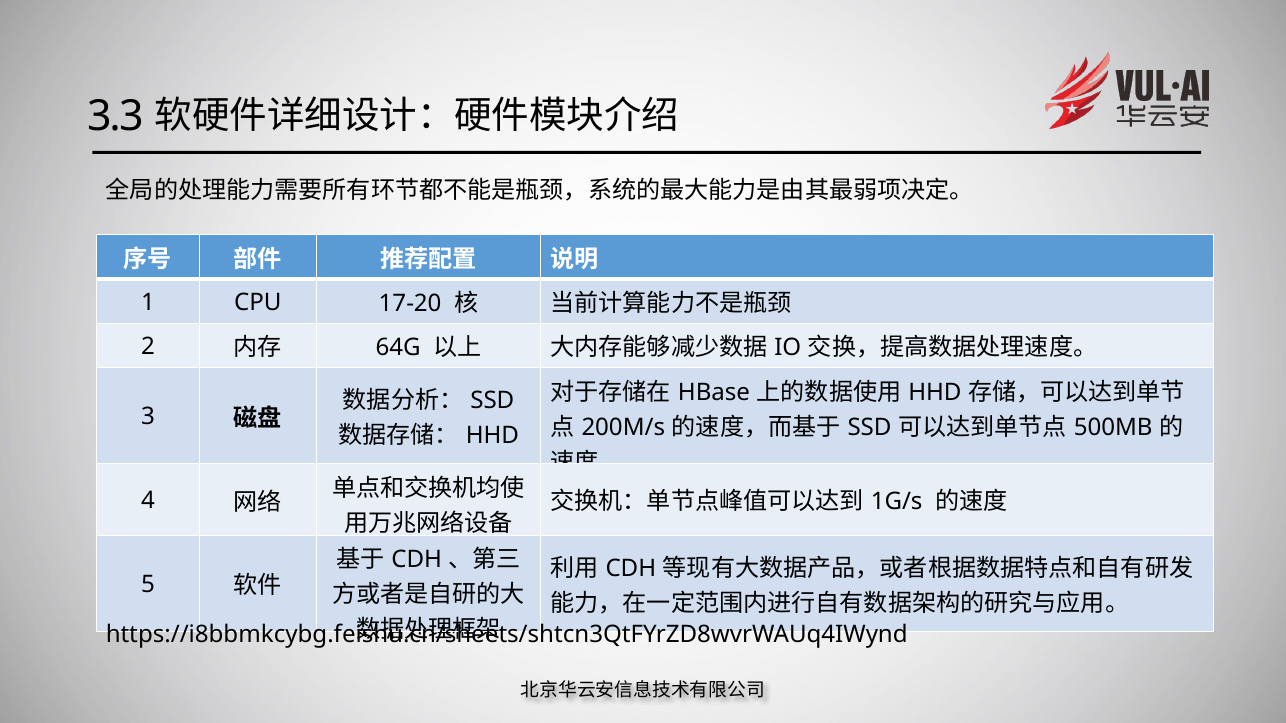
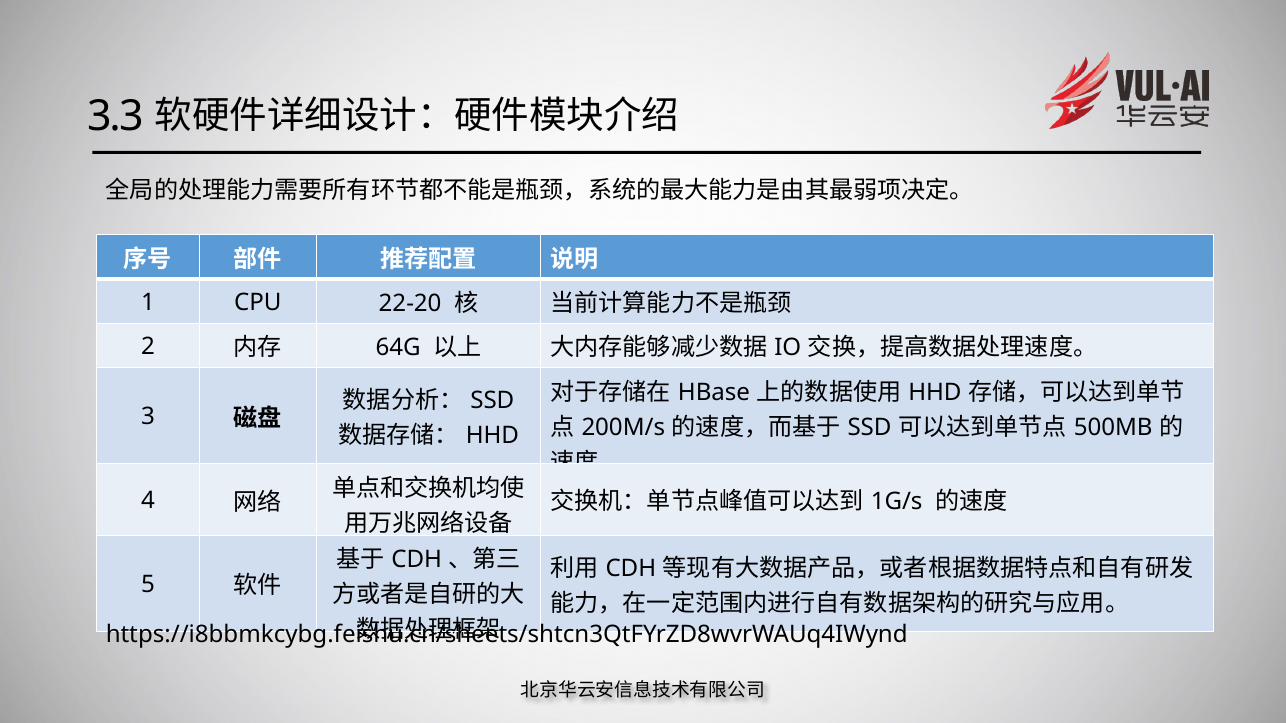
17-20: 17-20 -> 22-20 (410, 304)
